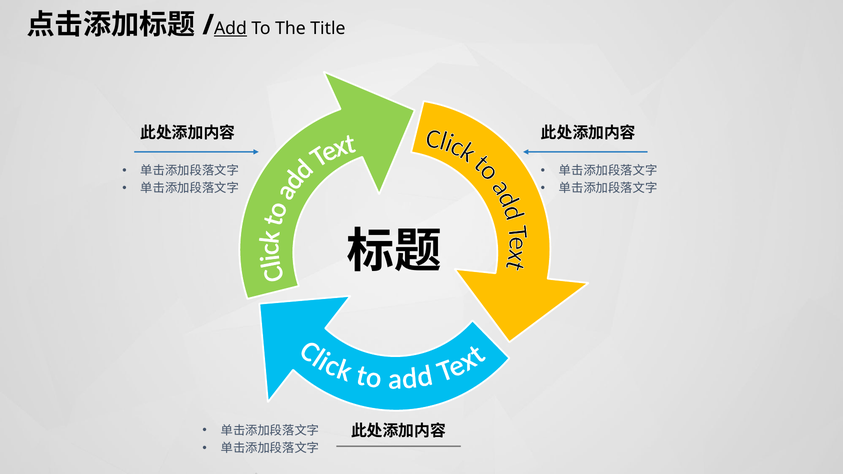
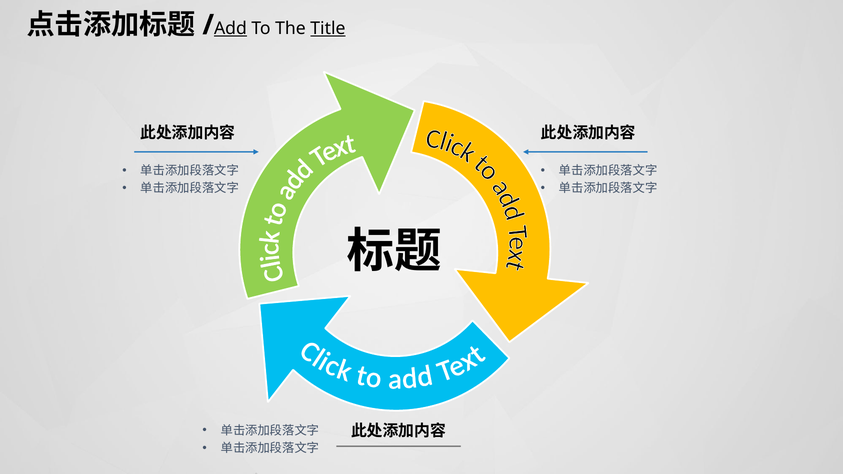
Title underline: none -> present (328, 28)
